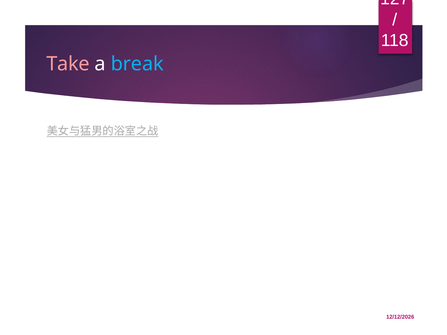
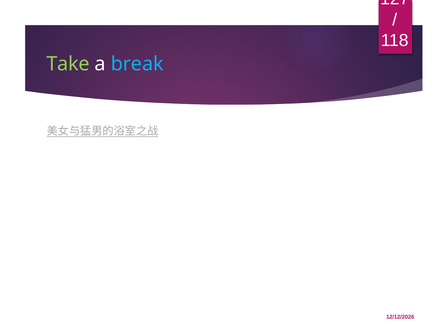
Take colour: pink -> light green (68, 64)
